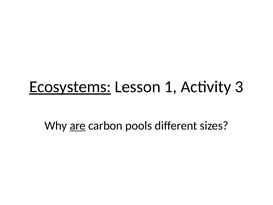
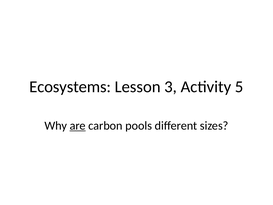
Ecosystems underline: present -> none (70, 87)
1: 1 -> 3 (171, 87)
3: 3 -> 5 (239, 87)
